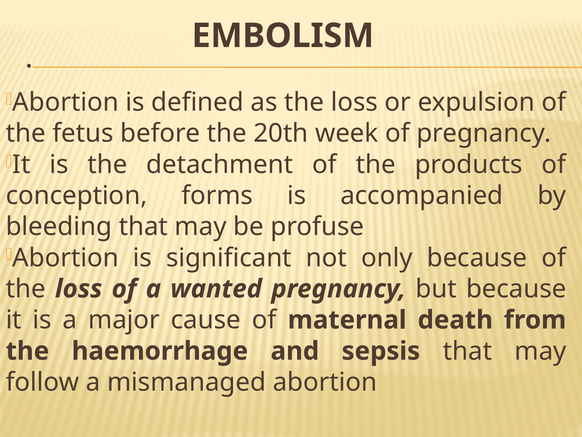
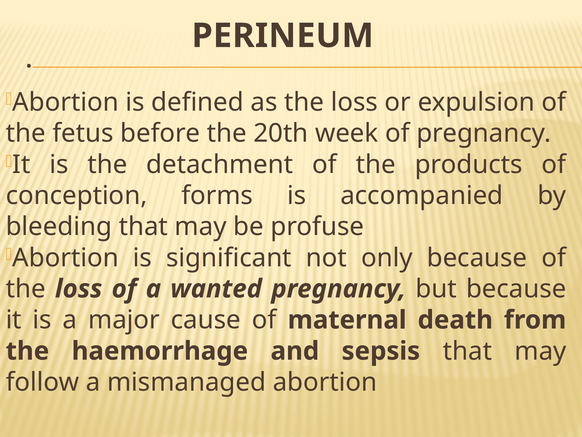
EMBOLISM: EMBOLISM -> PERINEUM (283, 36)
